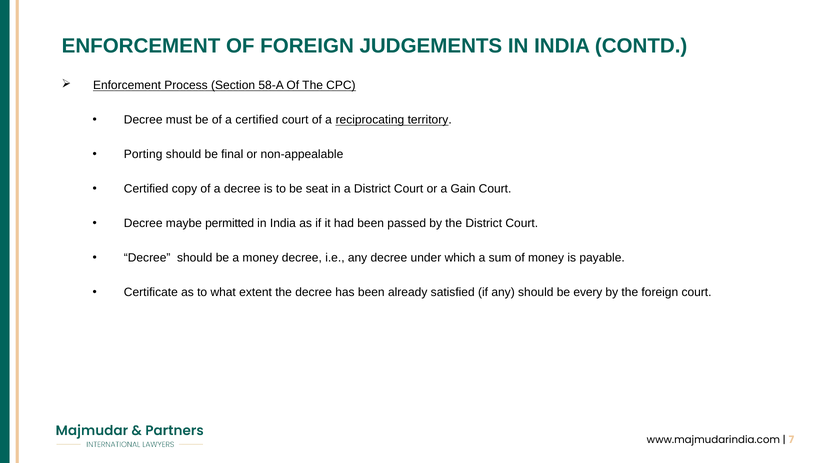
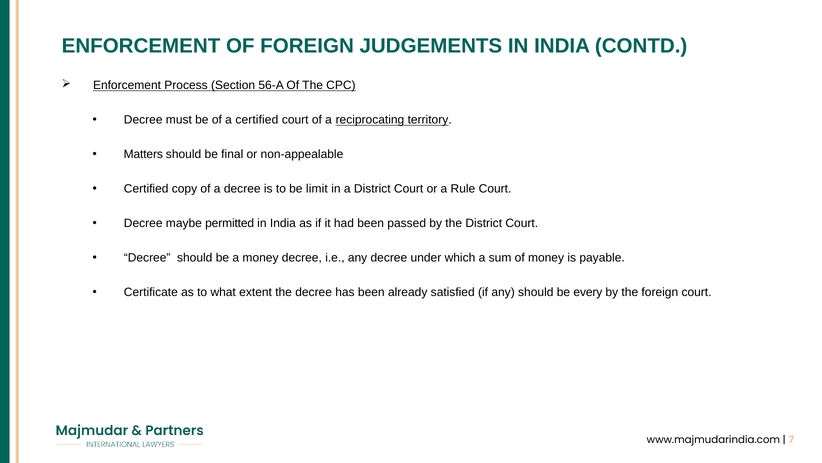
58-A: 58-A -> 56-A (271, 85)
Porting: Porting -> Matters (143, 154)
seat: seat -> limit (317, 189)
Gain: Gain -> Rule (463, 189)
